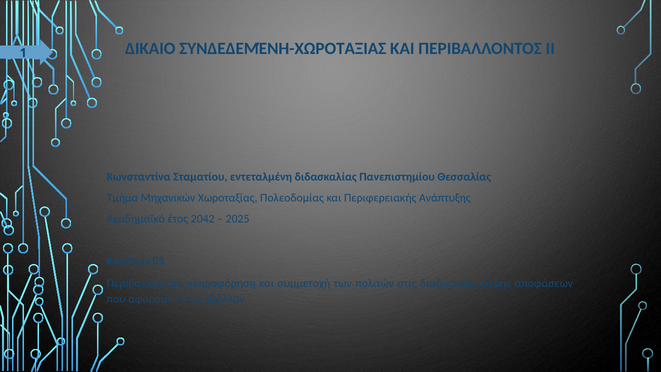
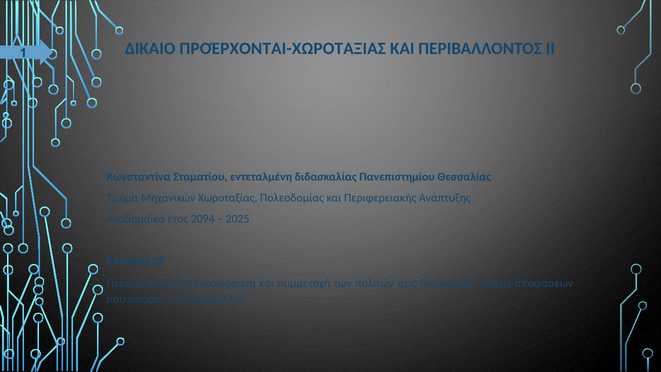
ΣΥΝΔΕΔΕΜΈΝΗ-ΧΩΡΟΤΑΞΙΑΣ: ΣΥΝΔΕΔΕΜΈΝΗ-ΧΩΡΟΤΑΞΙΑΣ -> ΠΡΟΈΡΧΟΝΤΑΙ-ΧΩΡΟΤΑΞΙΑΣ (283, 48)
2042: 2042 -> 2094 (203, 219)
